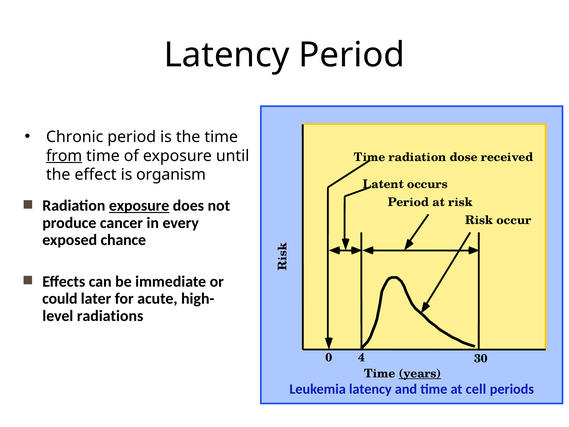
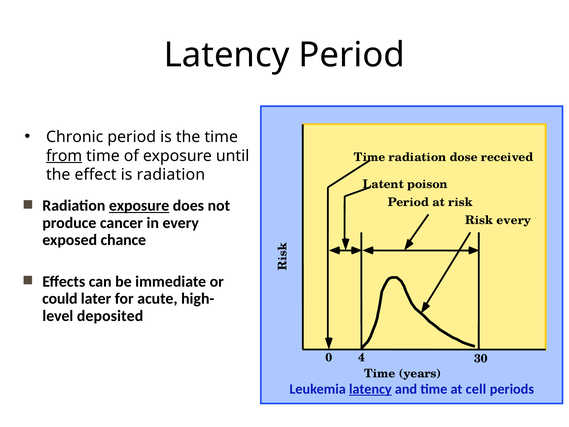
is organism: organism -> radiation (171, 175)
occurs: occurs -> poison (427, 184)
Risk occur: occur -> every (514, 220)
radiations: radiations -> deposited (110, 316)
years underline: present -> none (420, 373)
latency underline: none -> present (370, 389)
